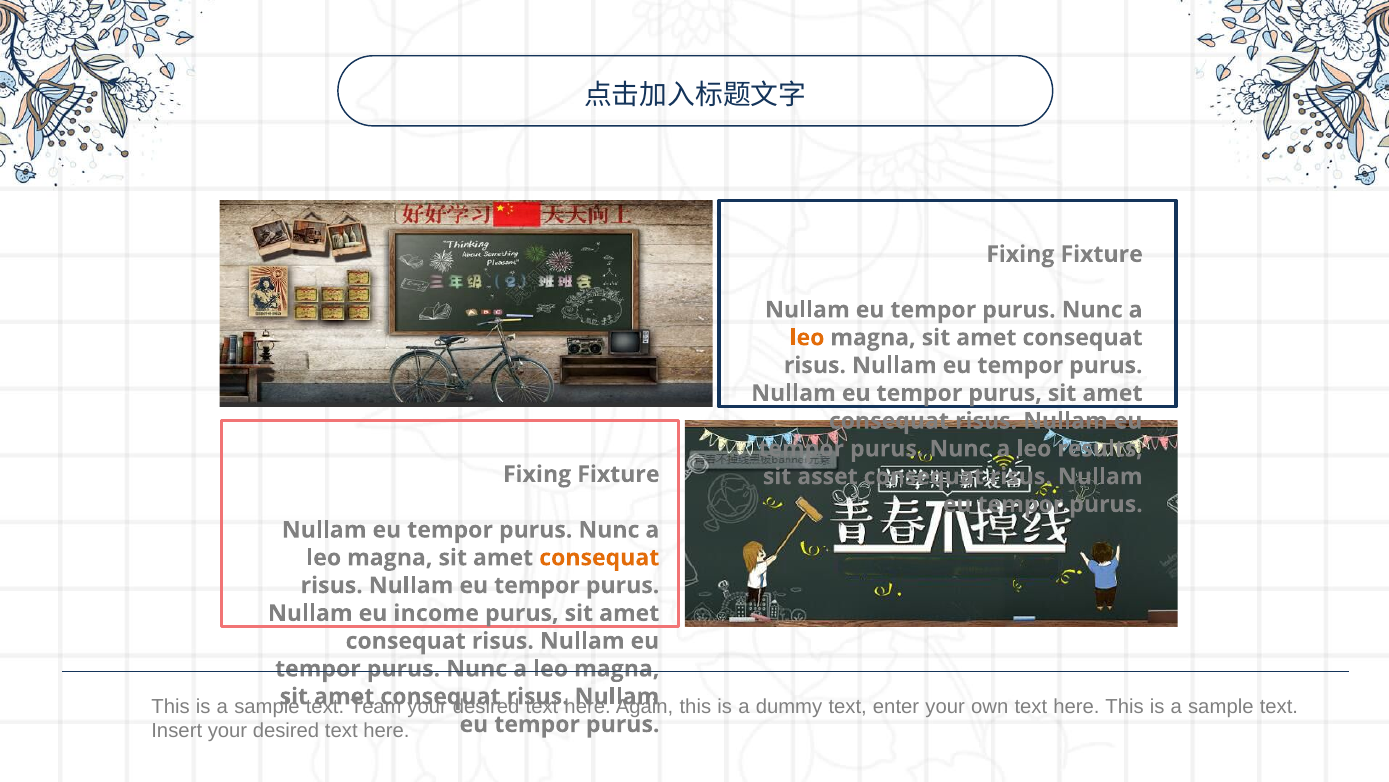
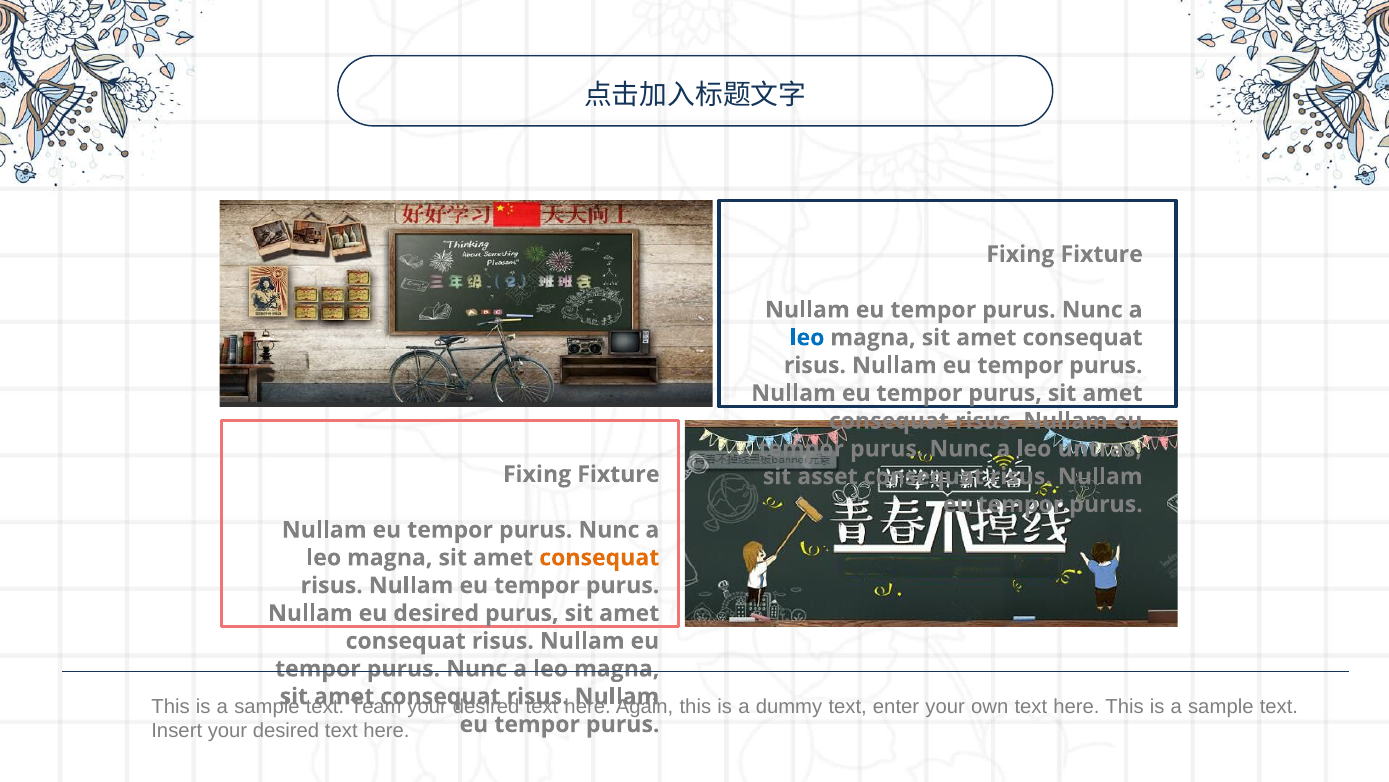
leo colour: orange -> blue (807, 337)
results: results -> untras (1100, 449)
eu income: income -> desired (436, 613)
